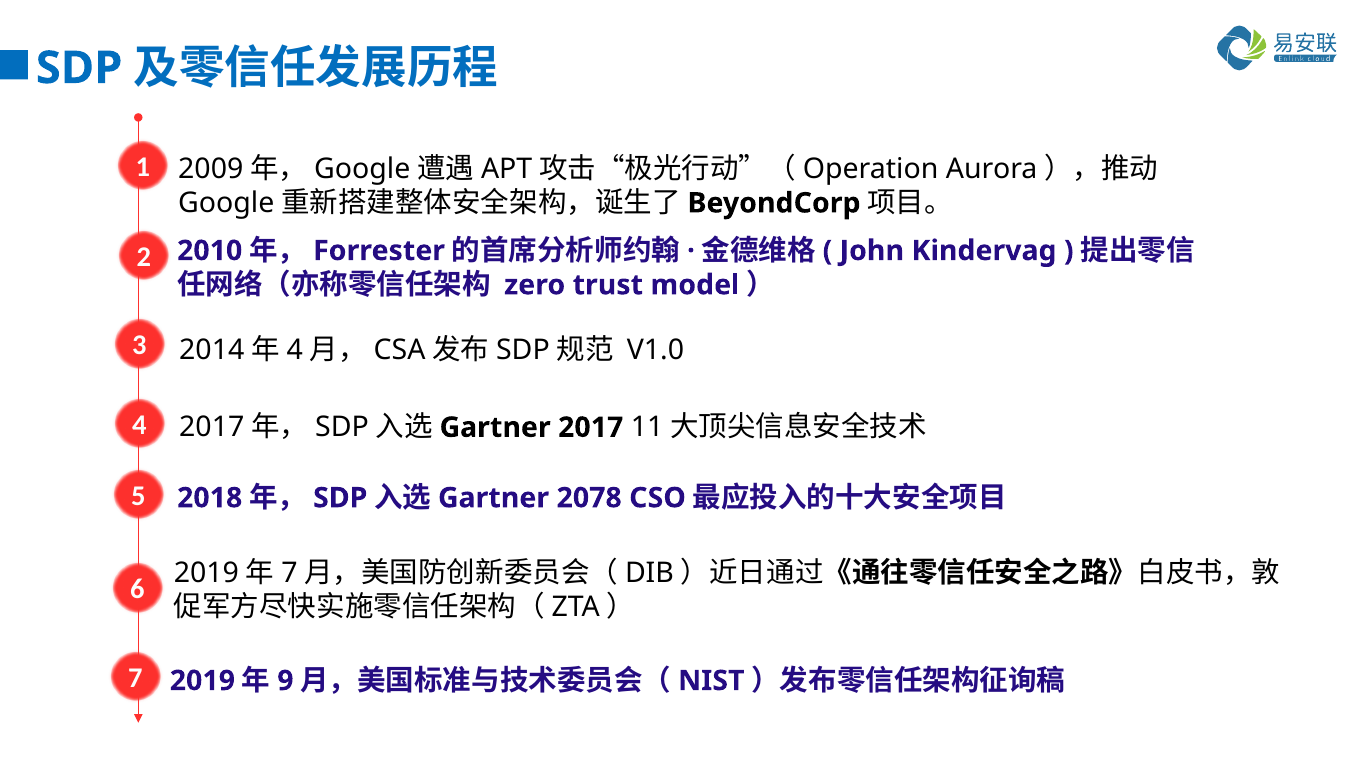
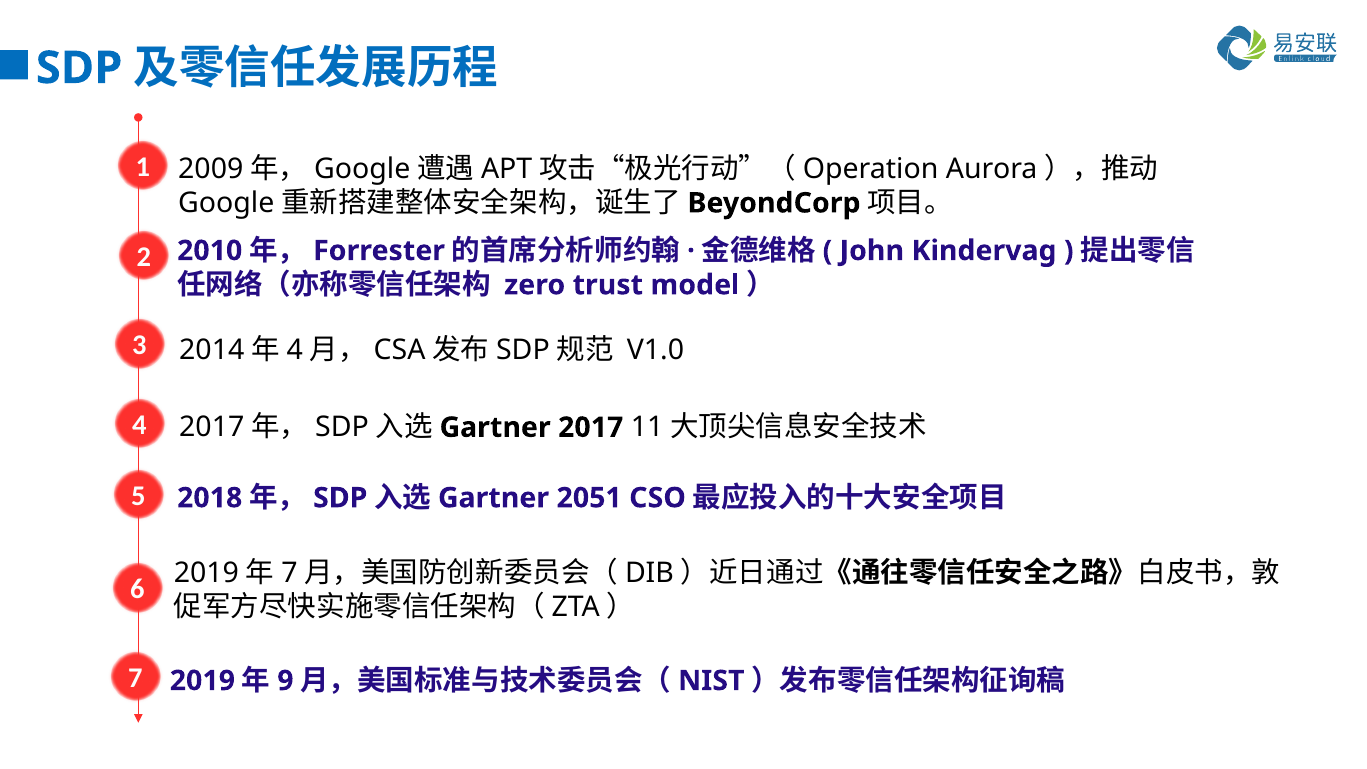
2078: 2078 -> 2051 (589, 498)
